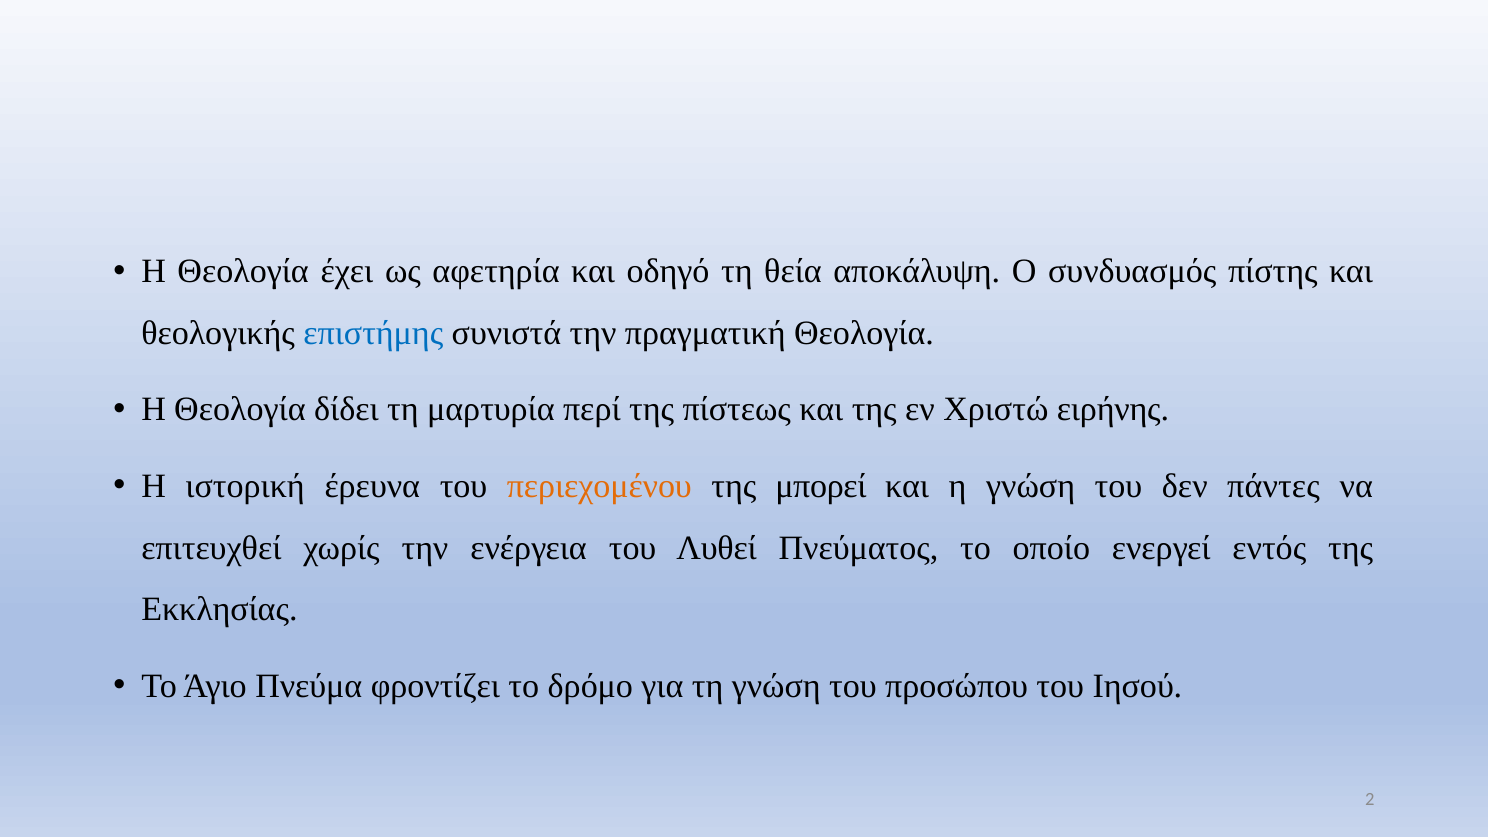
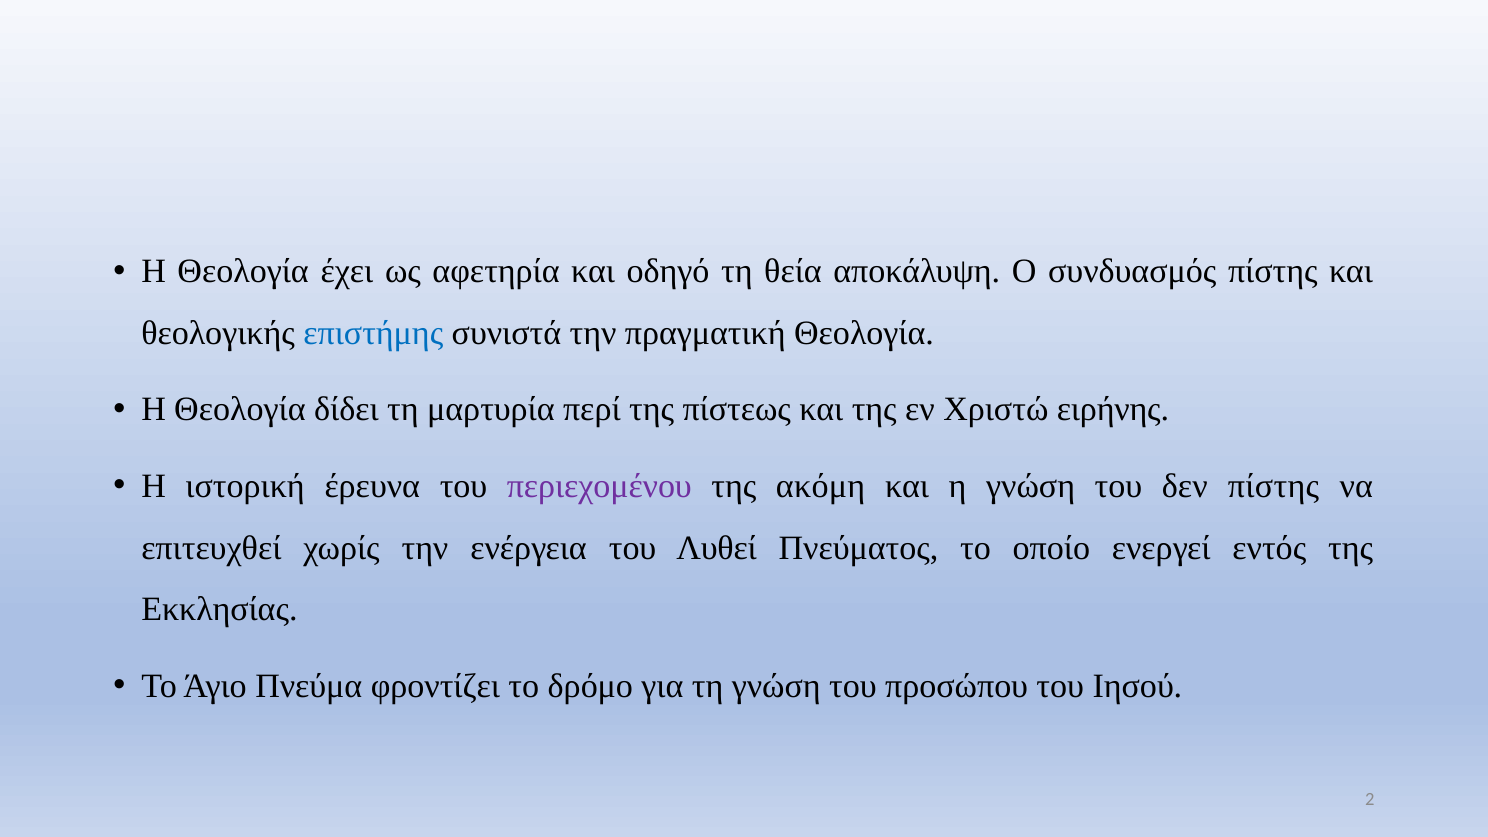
περιεχομένου colour: orange -> purple (599, 487)
μπορεί: μπορεί -> ακόμη (821, 487)
δεν πάντες: πάντες -> πίστης (1273, 487)
